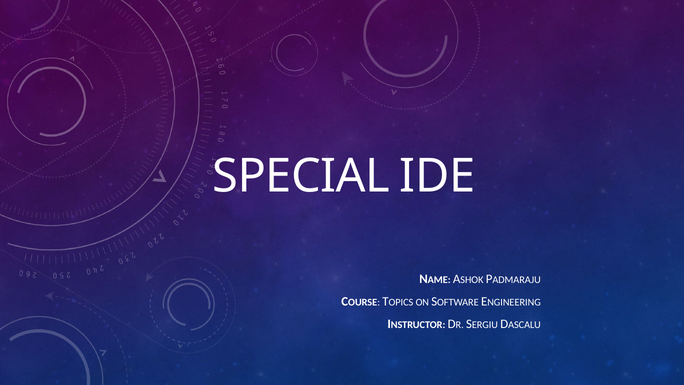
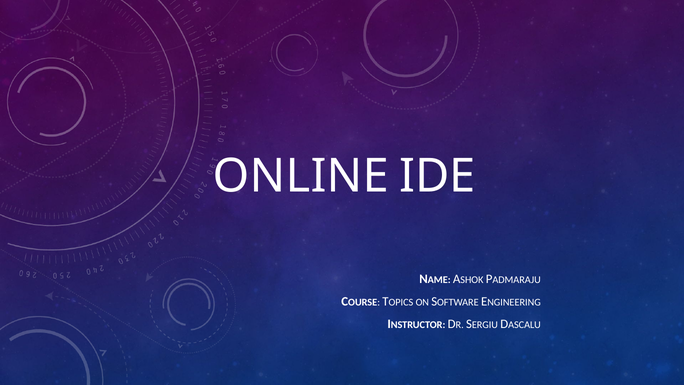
SPECIAL: SPECIAL -> ONLINE (301, 176)
